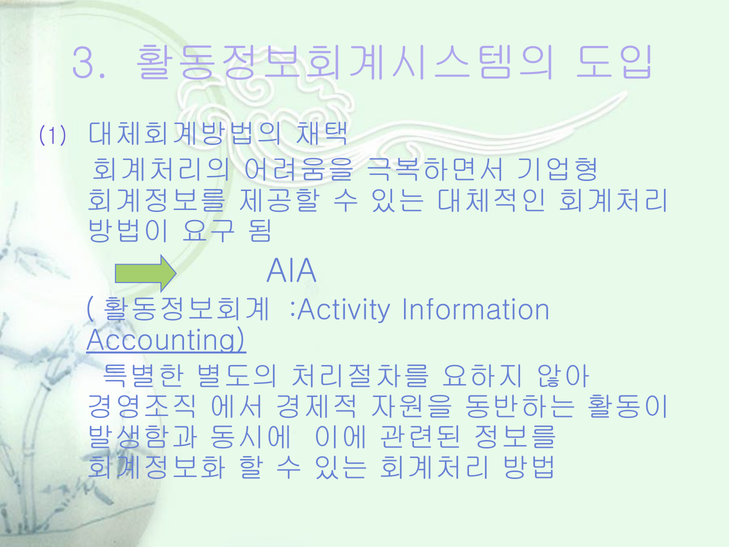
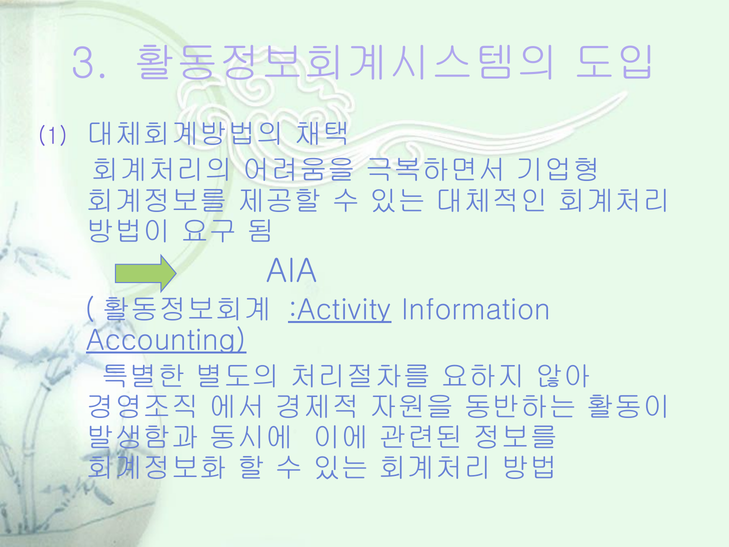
:Activity underline: none -> present (340, 310)
